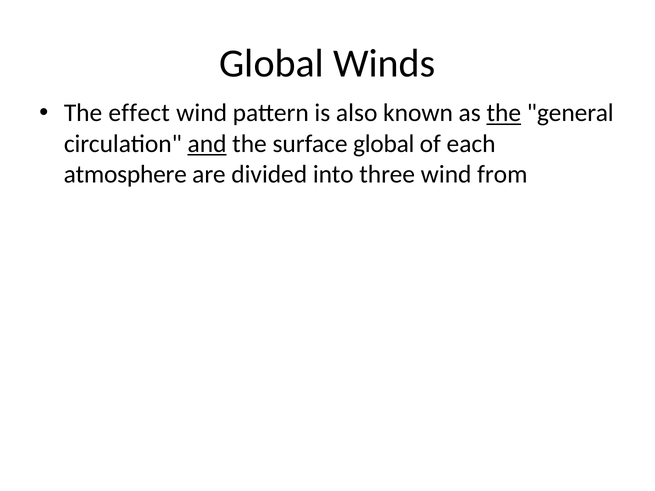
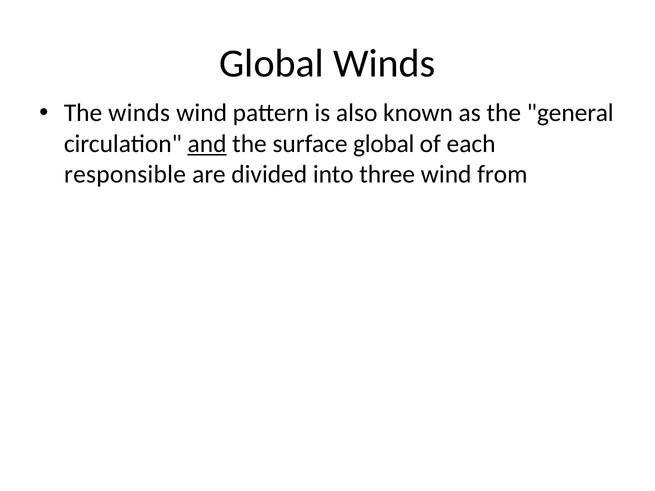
The effect: effect -> winds (139, 113)
the underline: present -> none (504, 113)
atmosphere: atmosphere -> responsible (125, 174)
